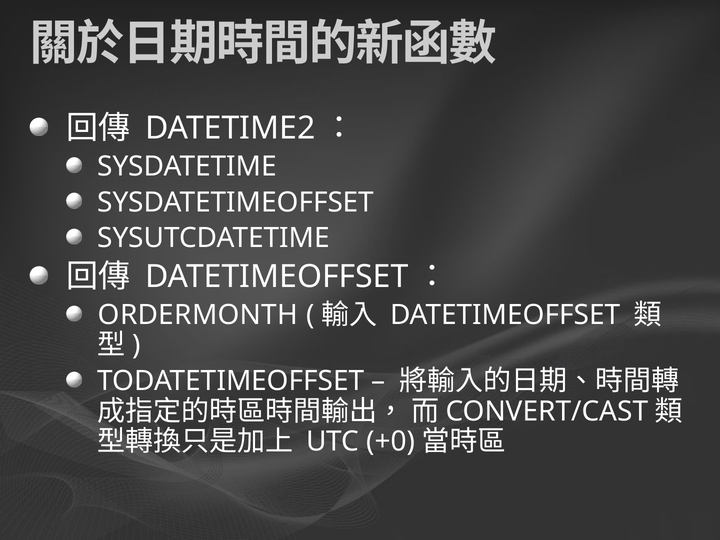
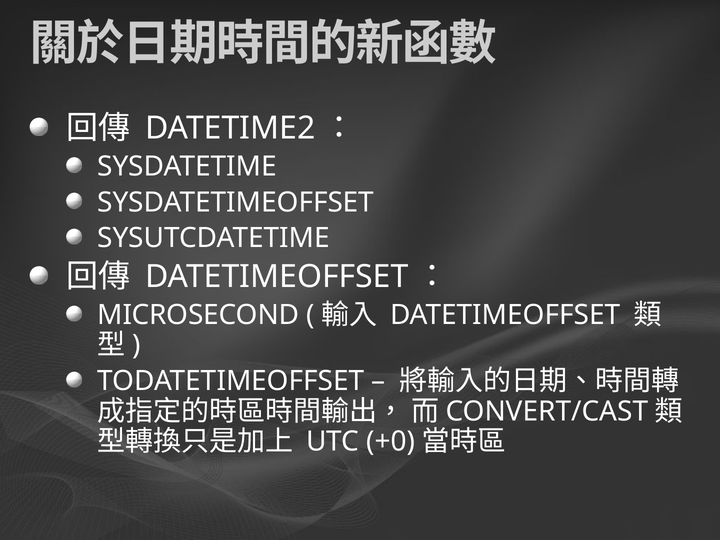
ORDERMONTH: ORDERMONTH -> MICROSECOND (198, 315)
